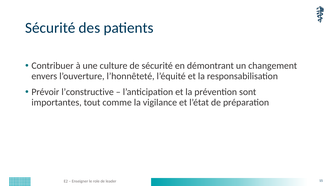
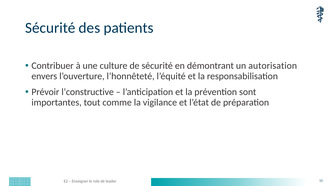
changement: changement -> autorisation (273, 66)
